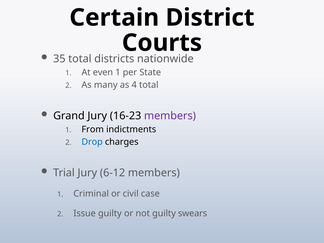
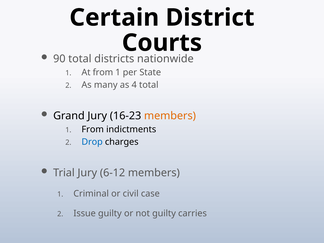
35: 35 -> 90 (59, 59)
At even: even -> from (103, 72)
members colour: purple -> orange (170, 116)
swears: swears -> carries (193, 213)
